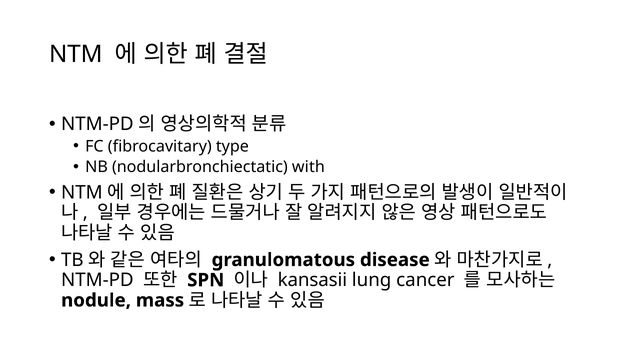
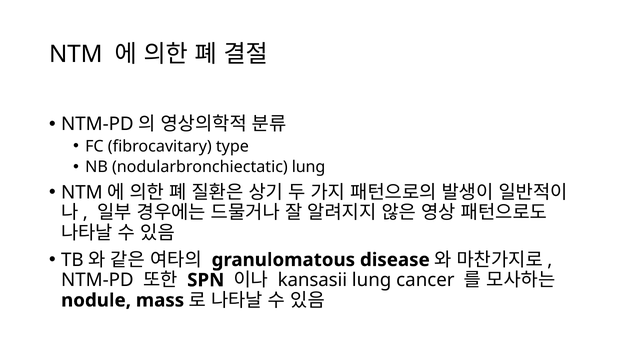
nodularbronchiectatic with: with -> lung (309, 167)
